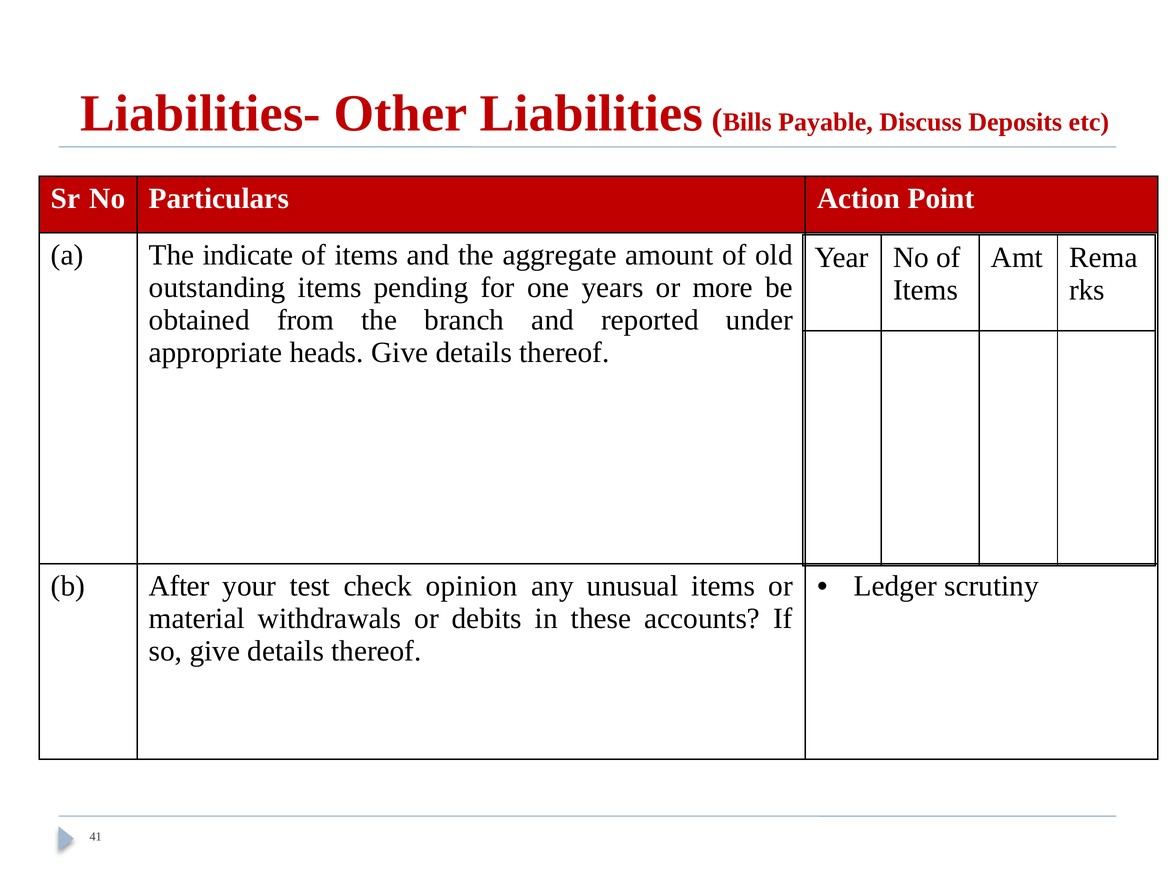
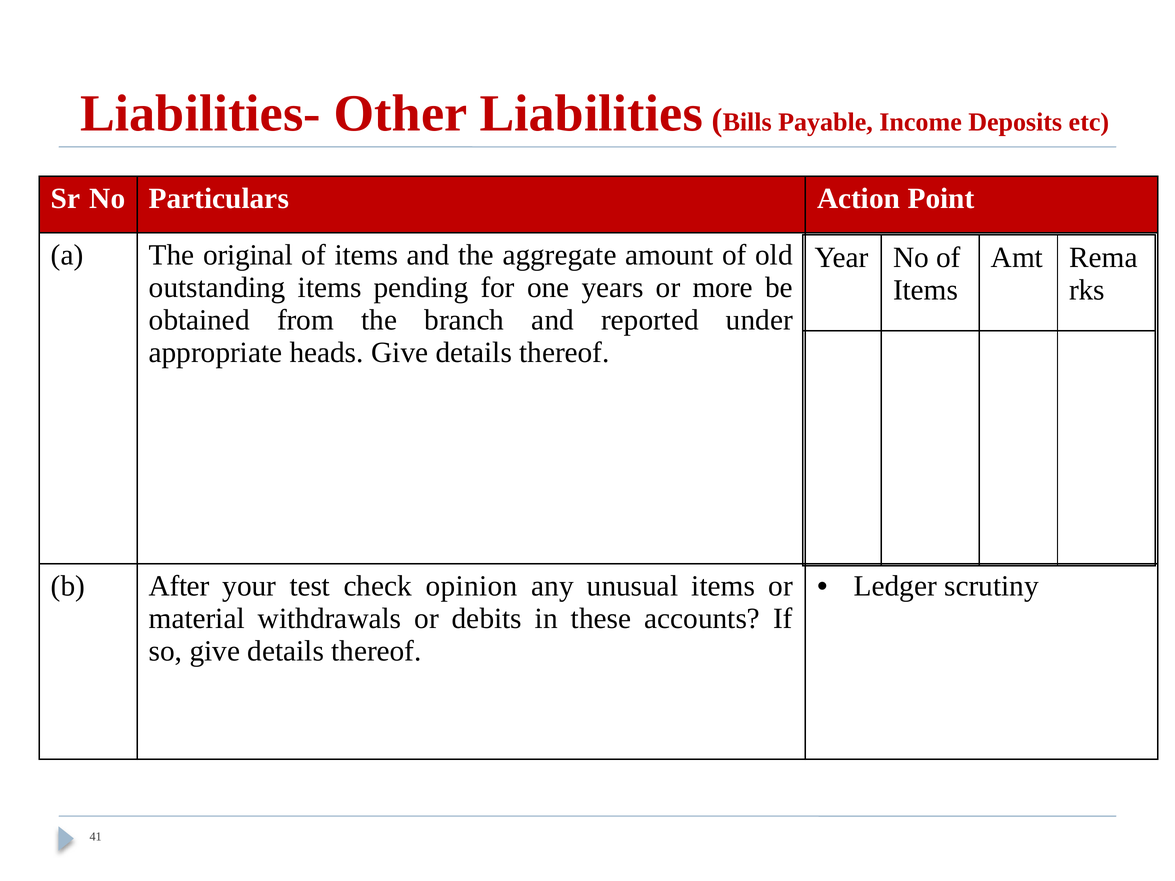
Discuss: Discuss -> Income (921, 122)
indicate: indicate -> original (248, 255)
